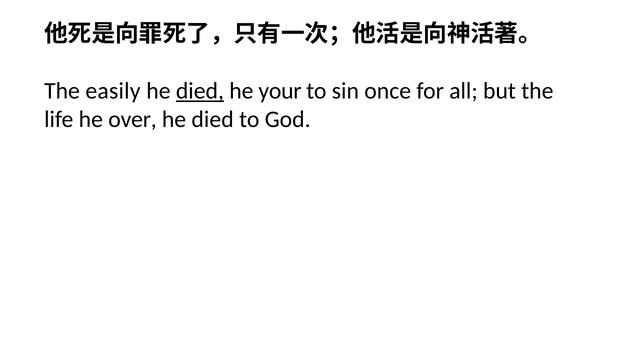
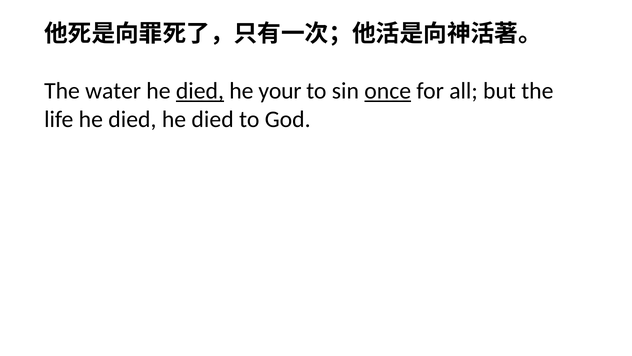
easily: easily -> water (113, 91)
once underline: none -> present (388, 91)
life he over: over -> died (132, 119)
